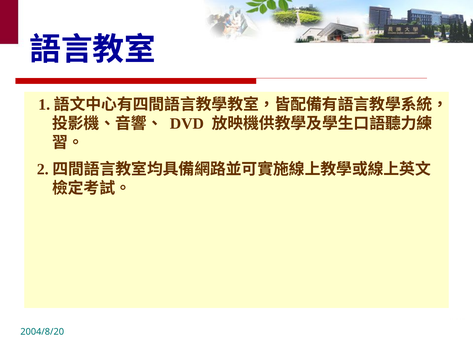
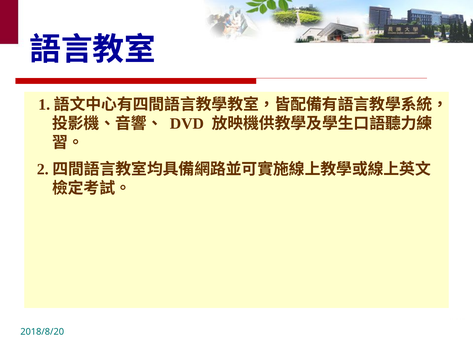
2004/8/20: 2004/8/20 -> 2018/8/20 (42, 332)
